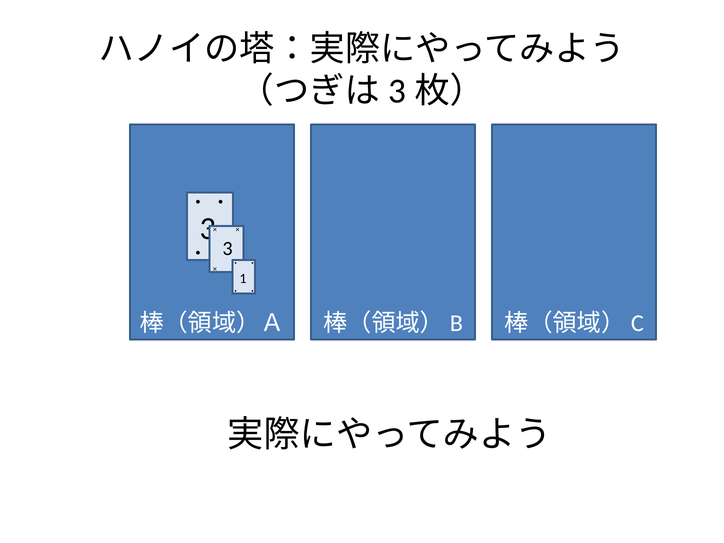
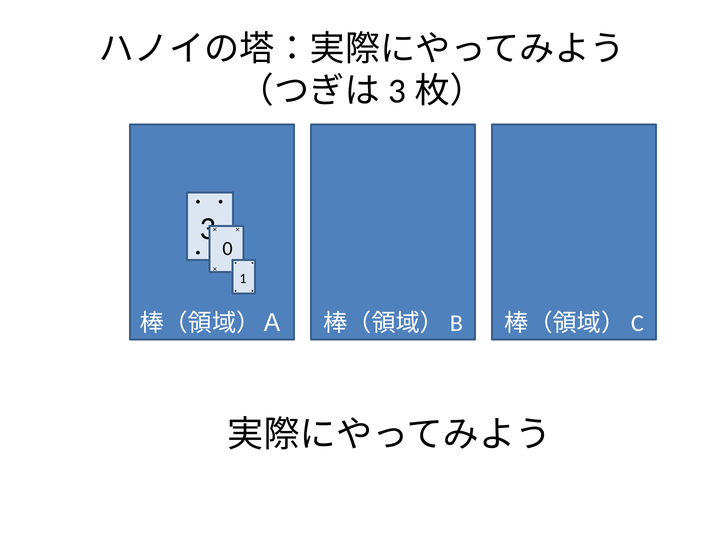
3: 3 -> 0 (228, 249)
